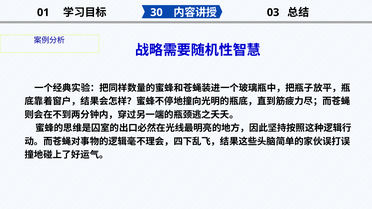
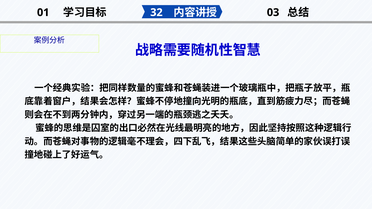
30: 30 -> 32 (156, 12)
